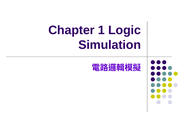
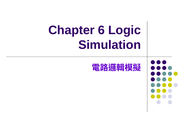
1: 1 -> 6 (101, 30)
